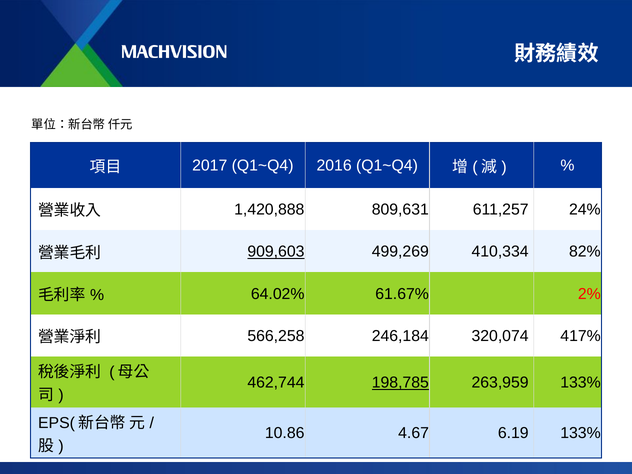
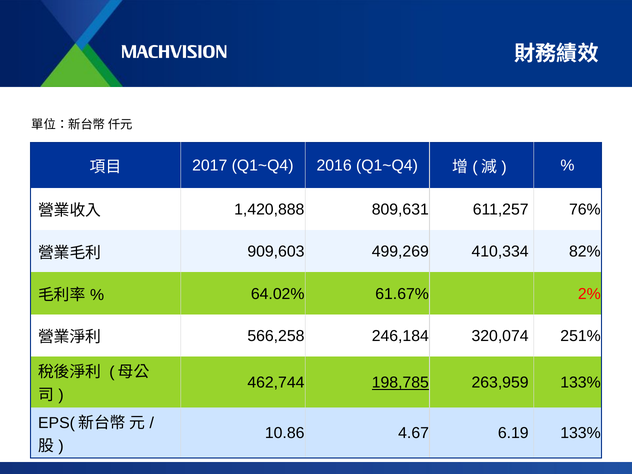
24%: 24% -> 76% (585, 210)
909,603 underline: present -> none (276, 252)
417%: 417% -> 251% (581, 336)
